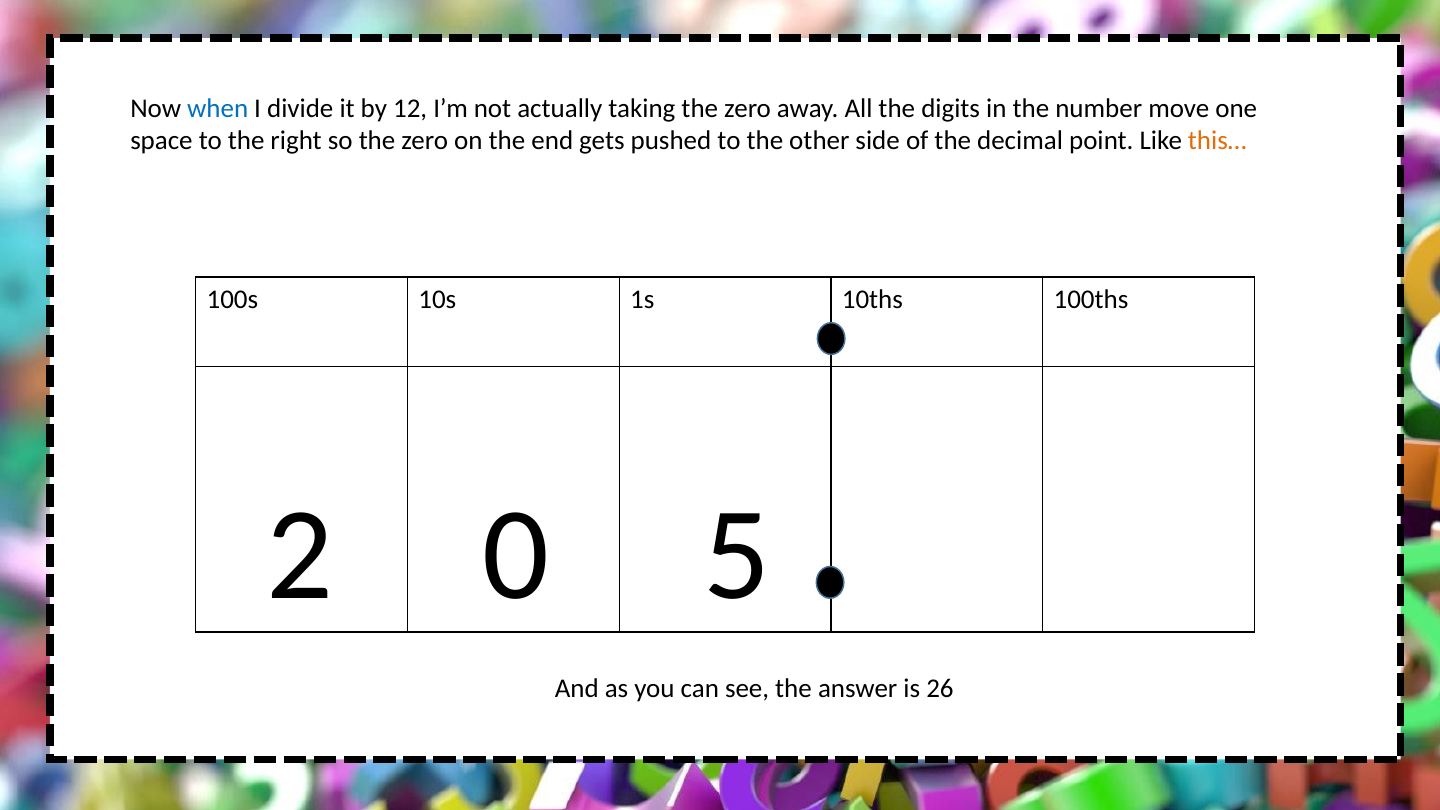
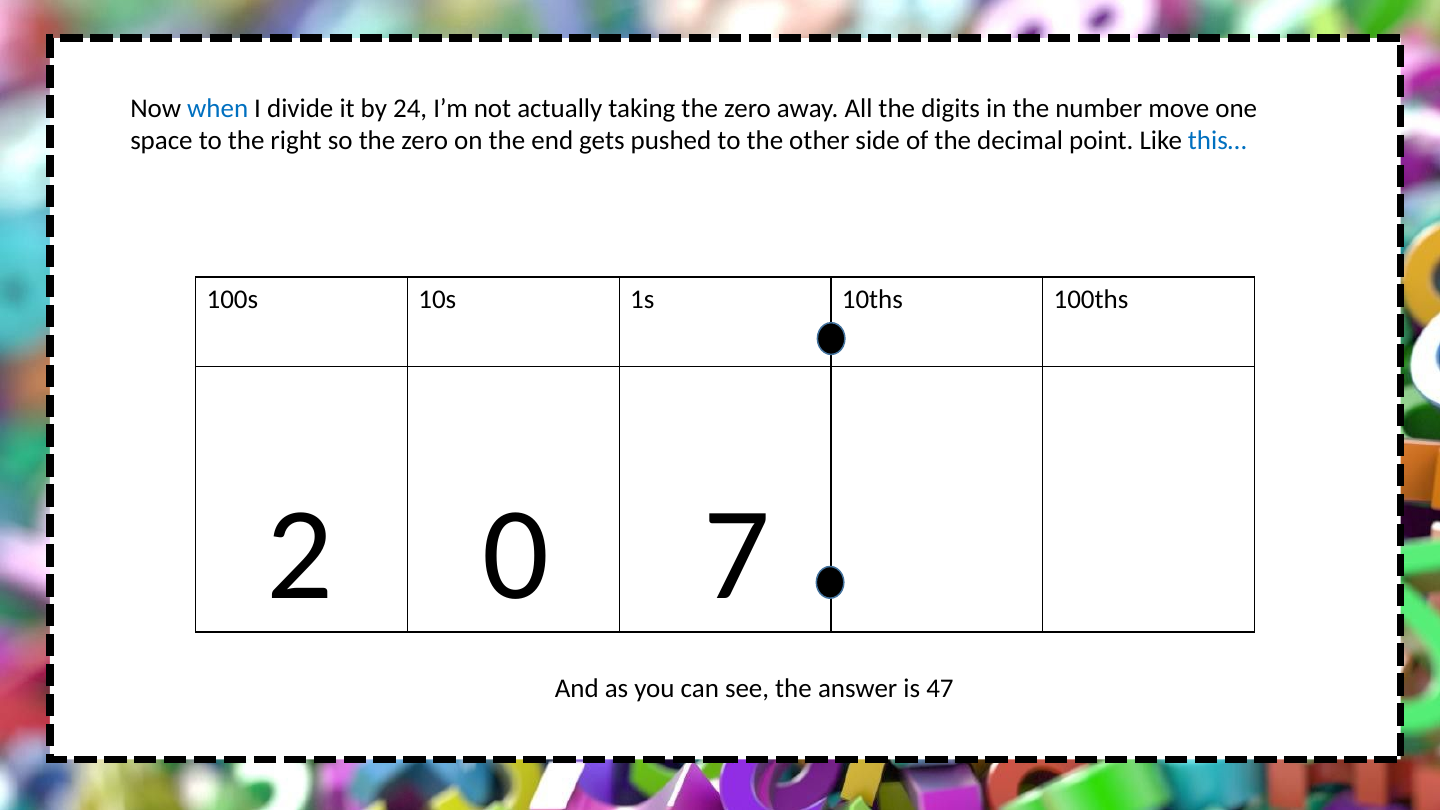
12: 12 -> 24 (410, 108)
this… colour: orange -> blue (1217, 141)
5: 5 -> 7 (737, 555)
26: 26 -> 47 (940, 688)
